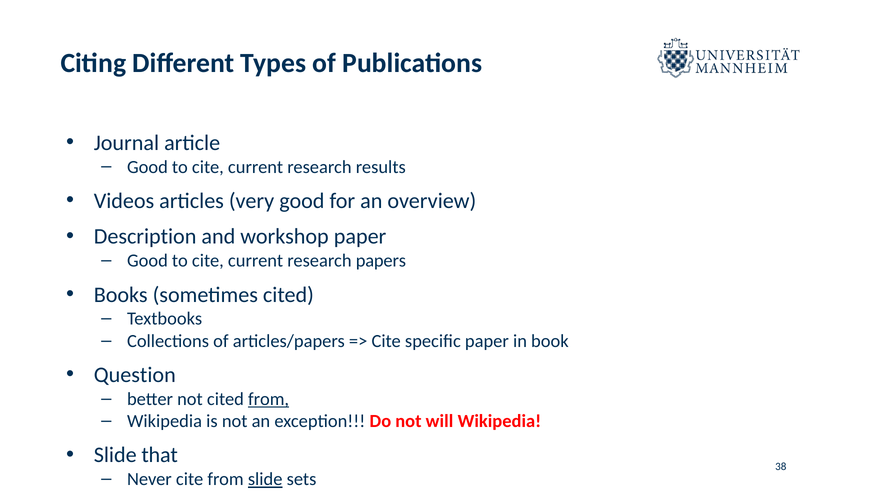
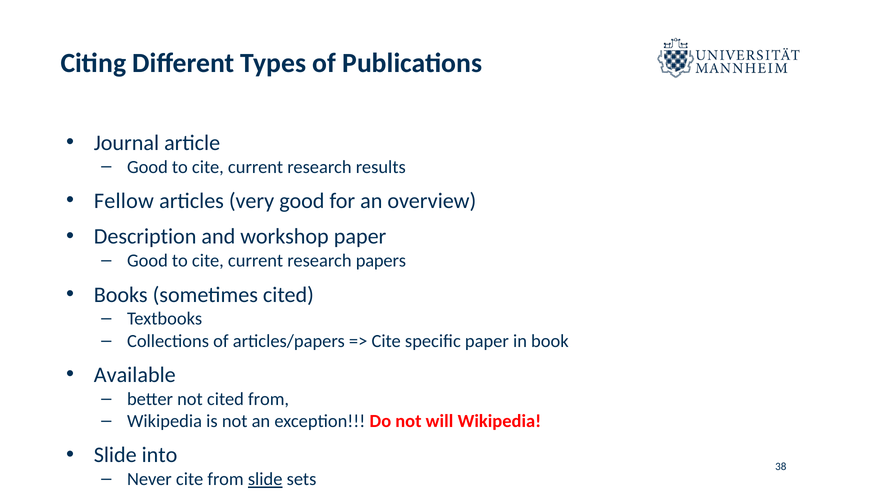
Videos: Videos -> Fellow (124, 201)
Question: Question -> Available (135, 374)
from underline: present -> none (269, 399)
that: that -> into (160, 455)
